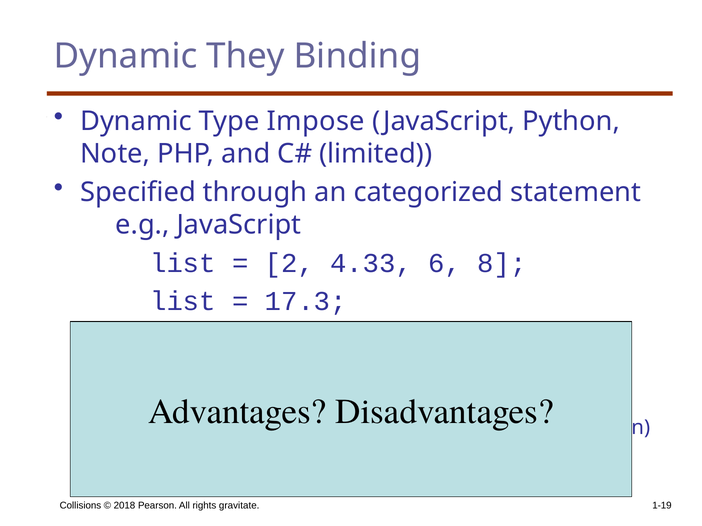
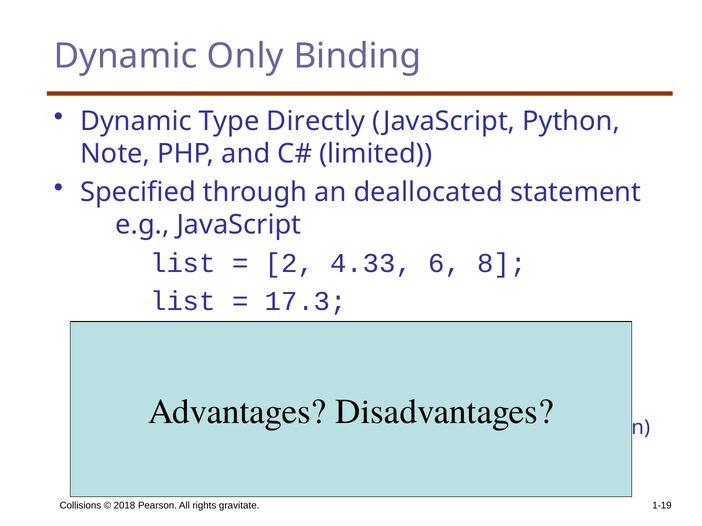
They: They -> Only (245, 56)
Impose: Impose -> Directly (316, 121)
categorized: categorized -> deallocated (428, 192)
